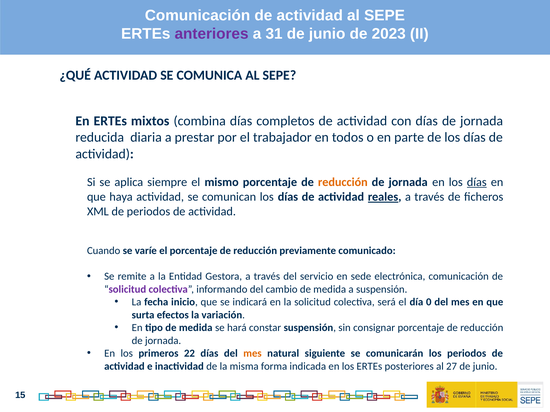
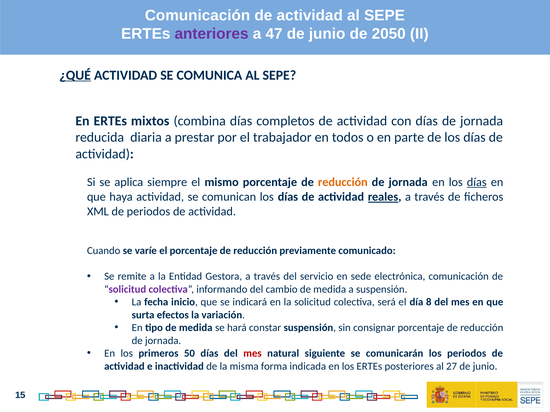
31: 31 -> 47 (274, 34)
2023: 2023 -> 2050 (389, 34)
¿QUÉ underline: none -> present (75, 75)
0: 0 -> 8 (429, 302)
22: 22 -> 50 (189, 354)
mes colour: orange -> red (252, 354)
